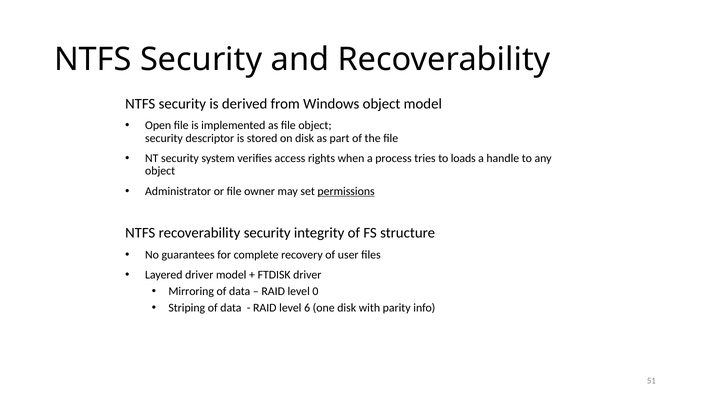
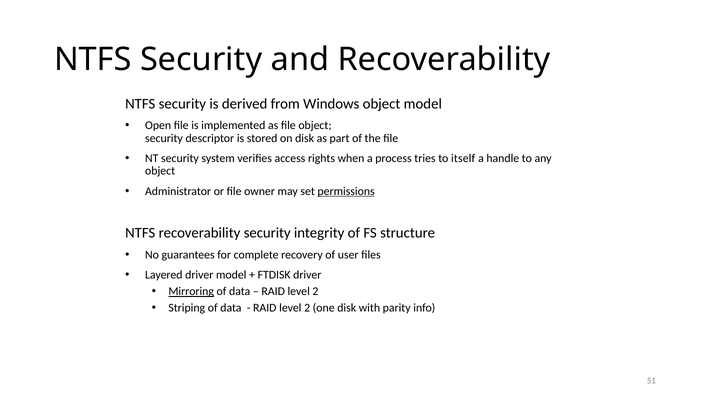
loads: loads -> itself (463, 158)
Mirroring underline: none -> present (191, 292)
0: 0 -> 2 (315, 292)
6: 6 -> 2 (307, 308)
